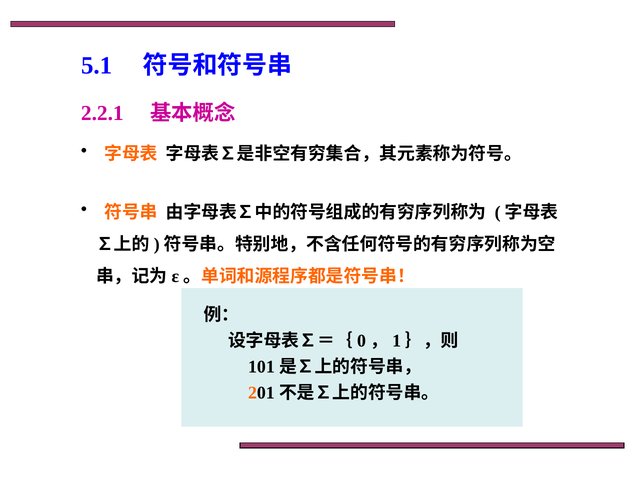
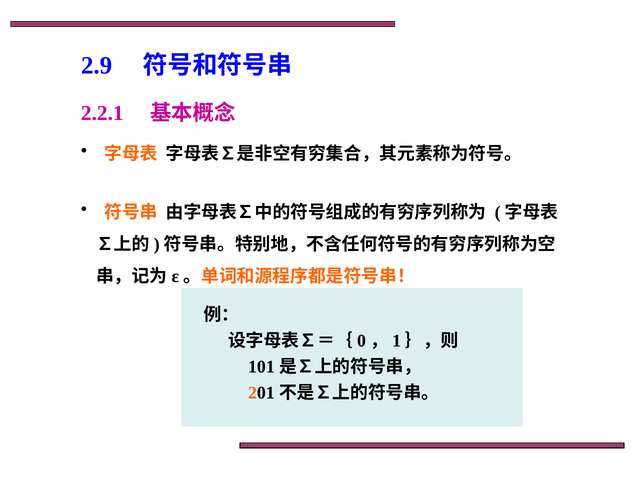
5.1: 5.1 -> 2.9 (97, 66)
